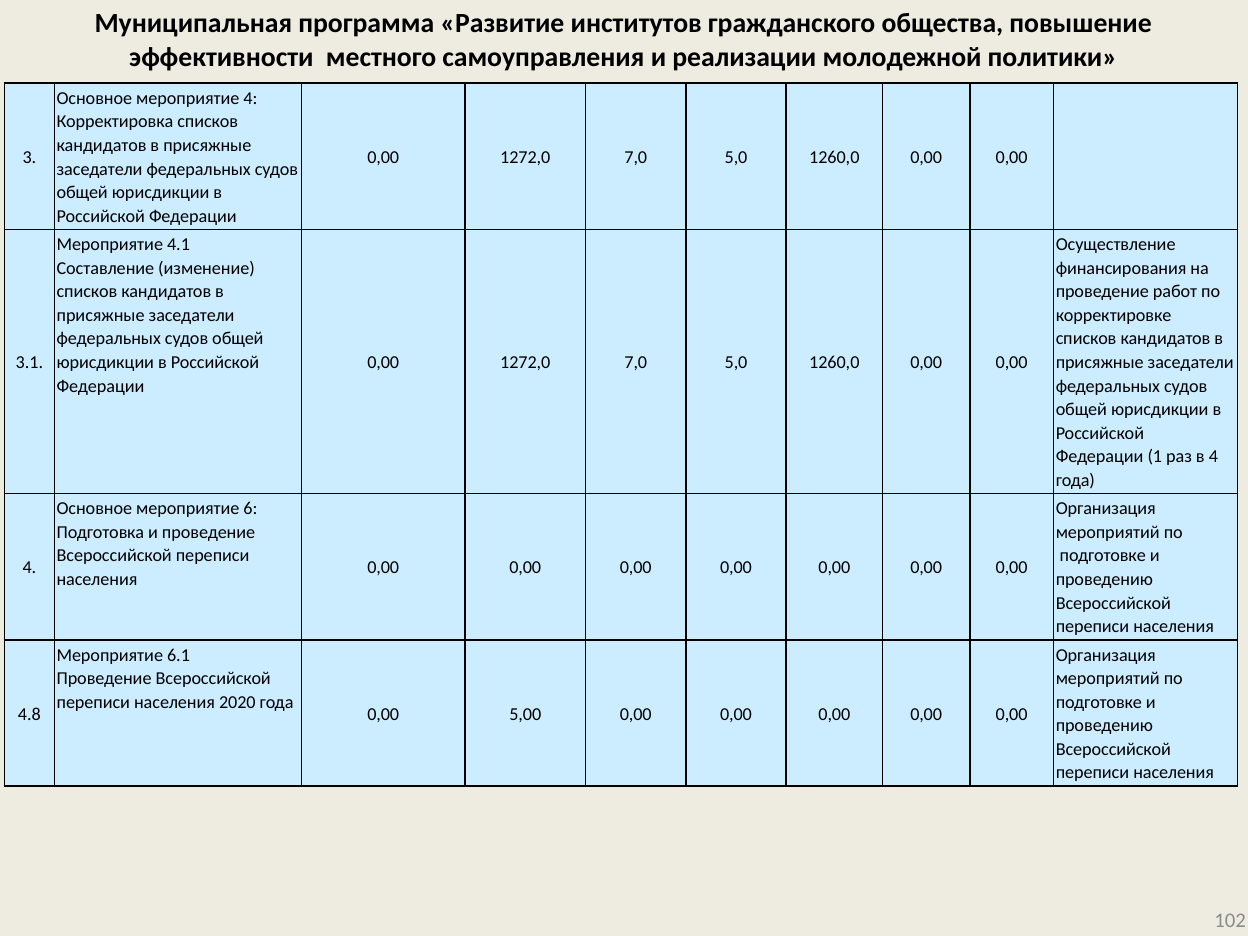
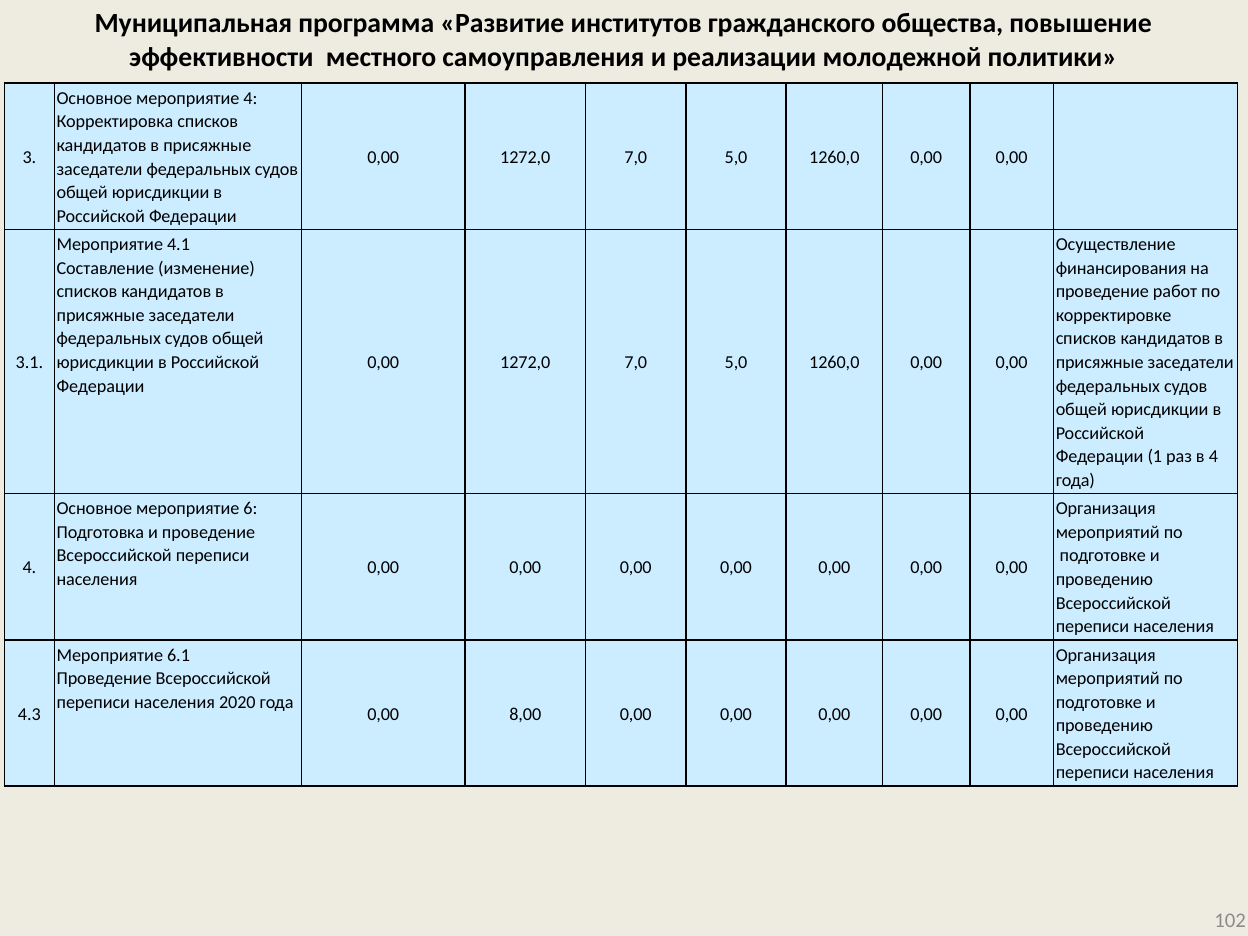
4.8: 4.8 -> 4.3 (29, 714)
5,00: 5,00 -> 8,00 (525, 714)
